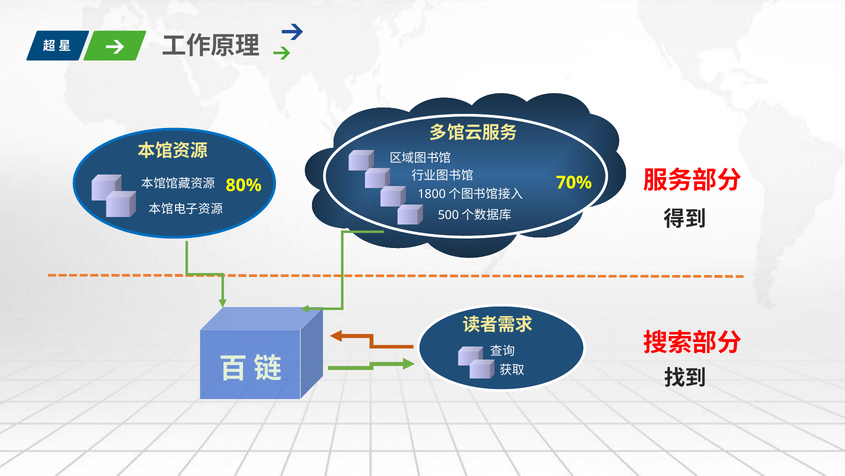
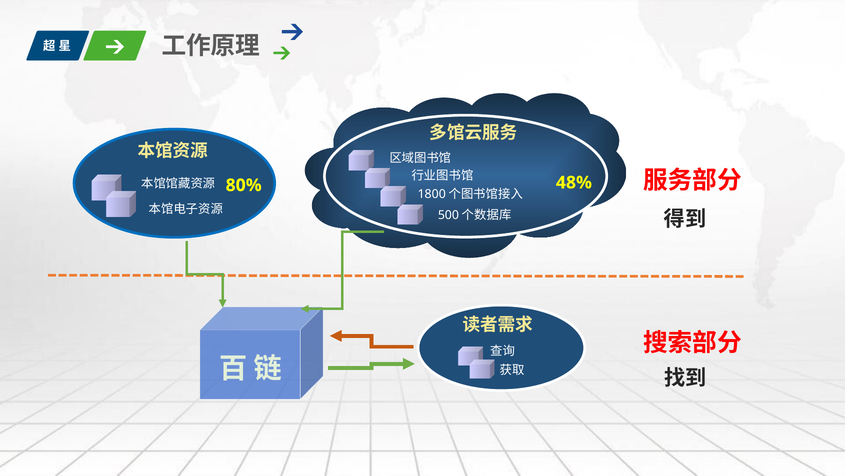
70%: 70% -> 48% (574, 182)
